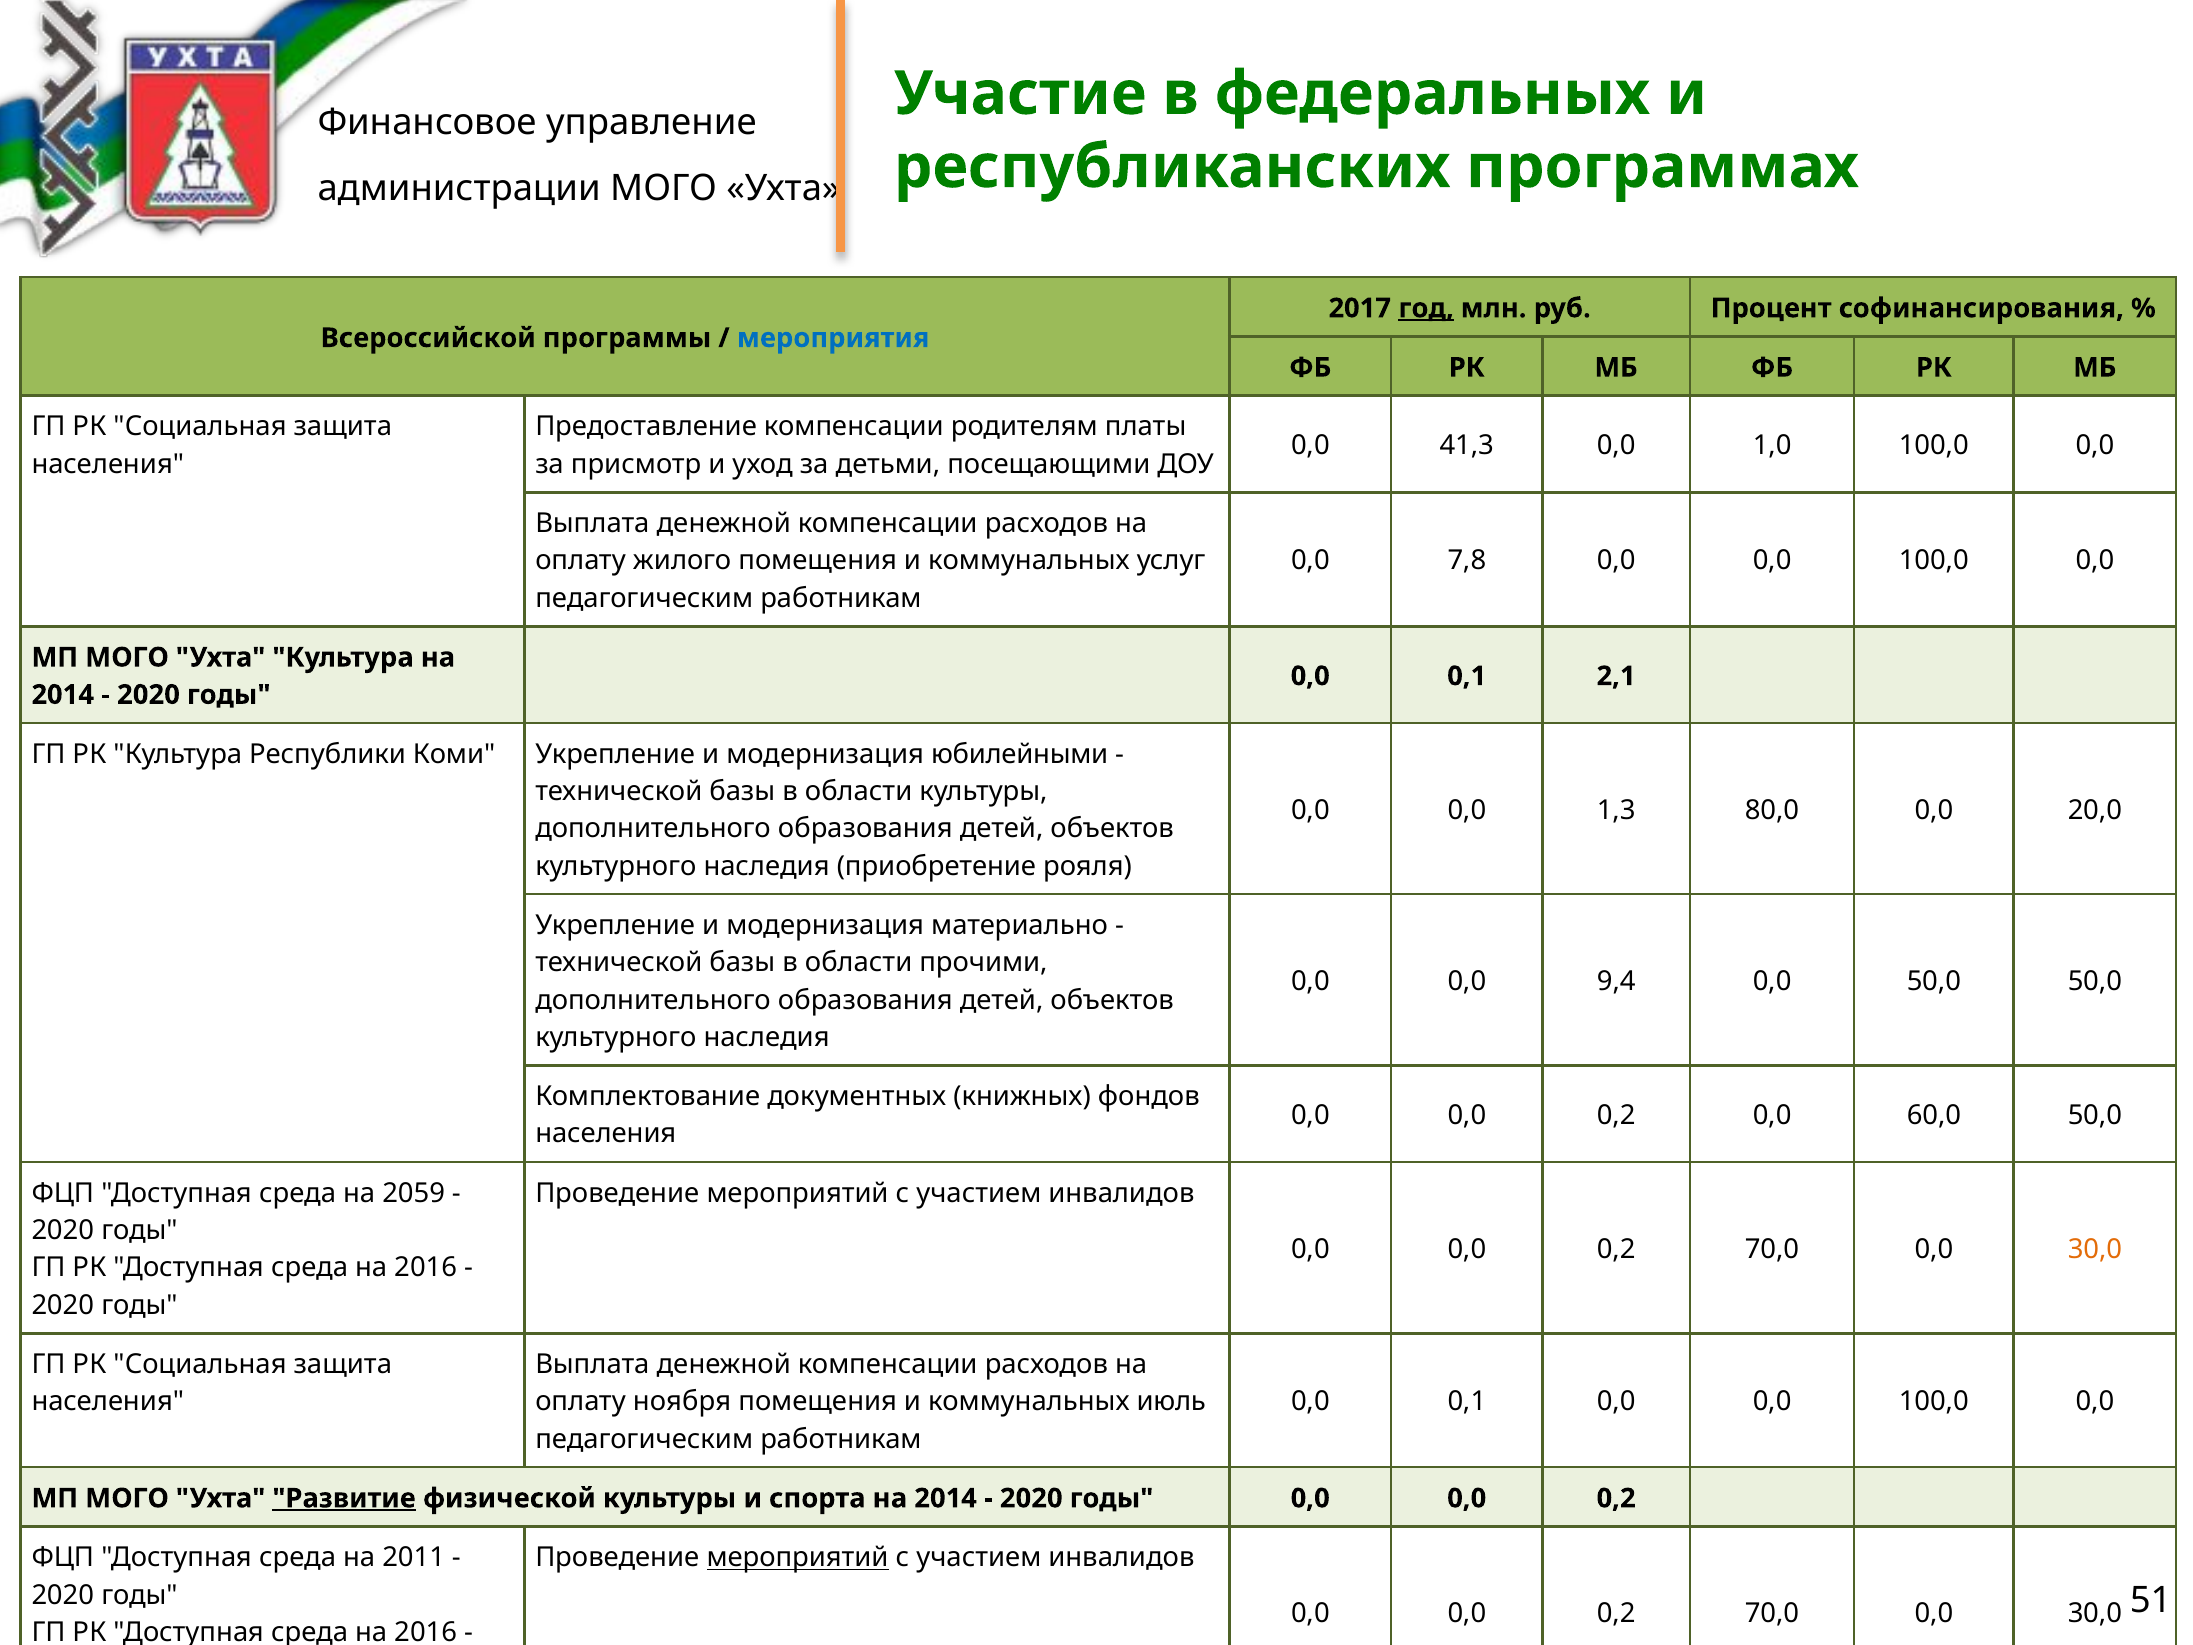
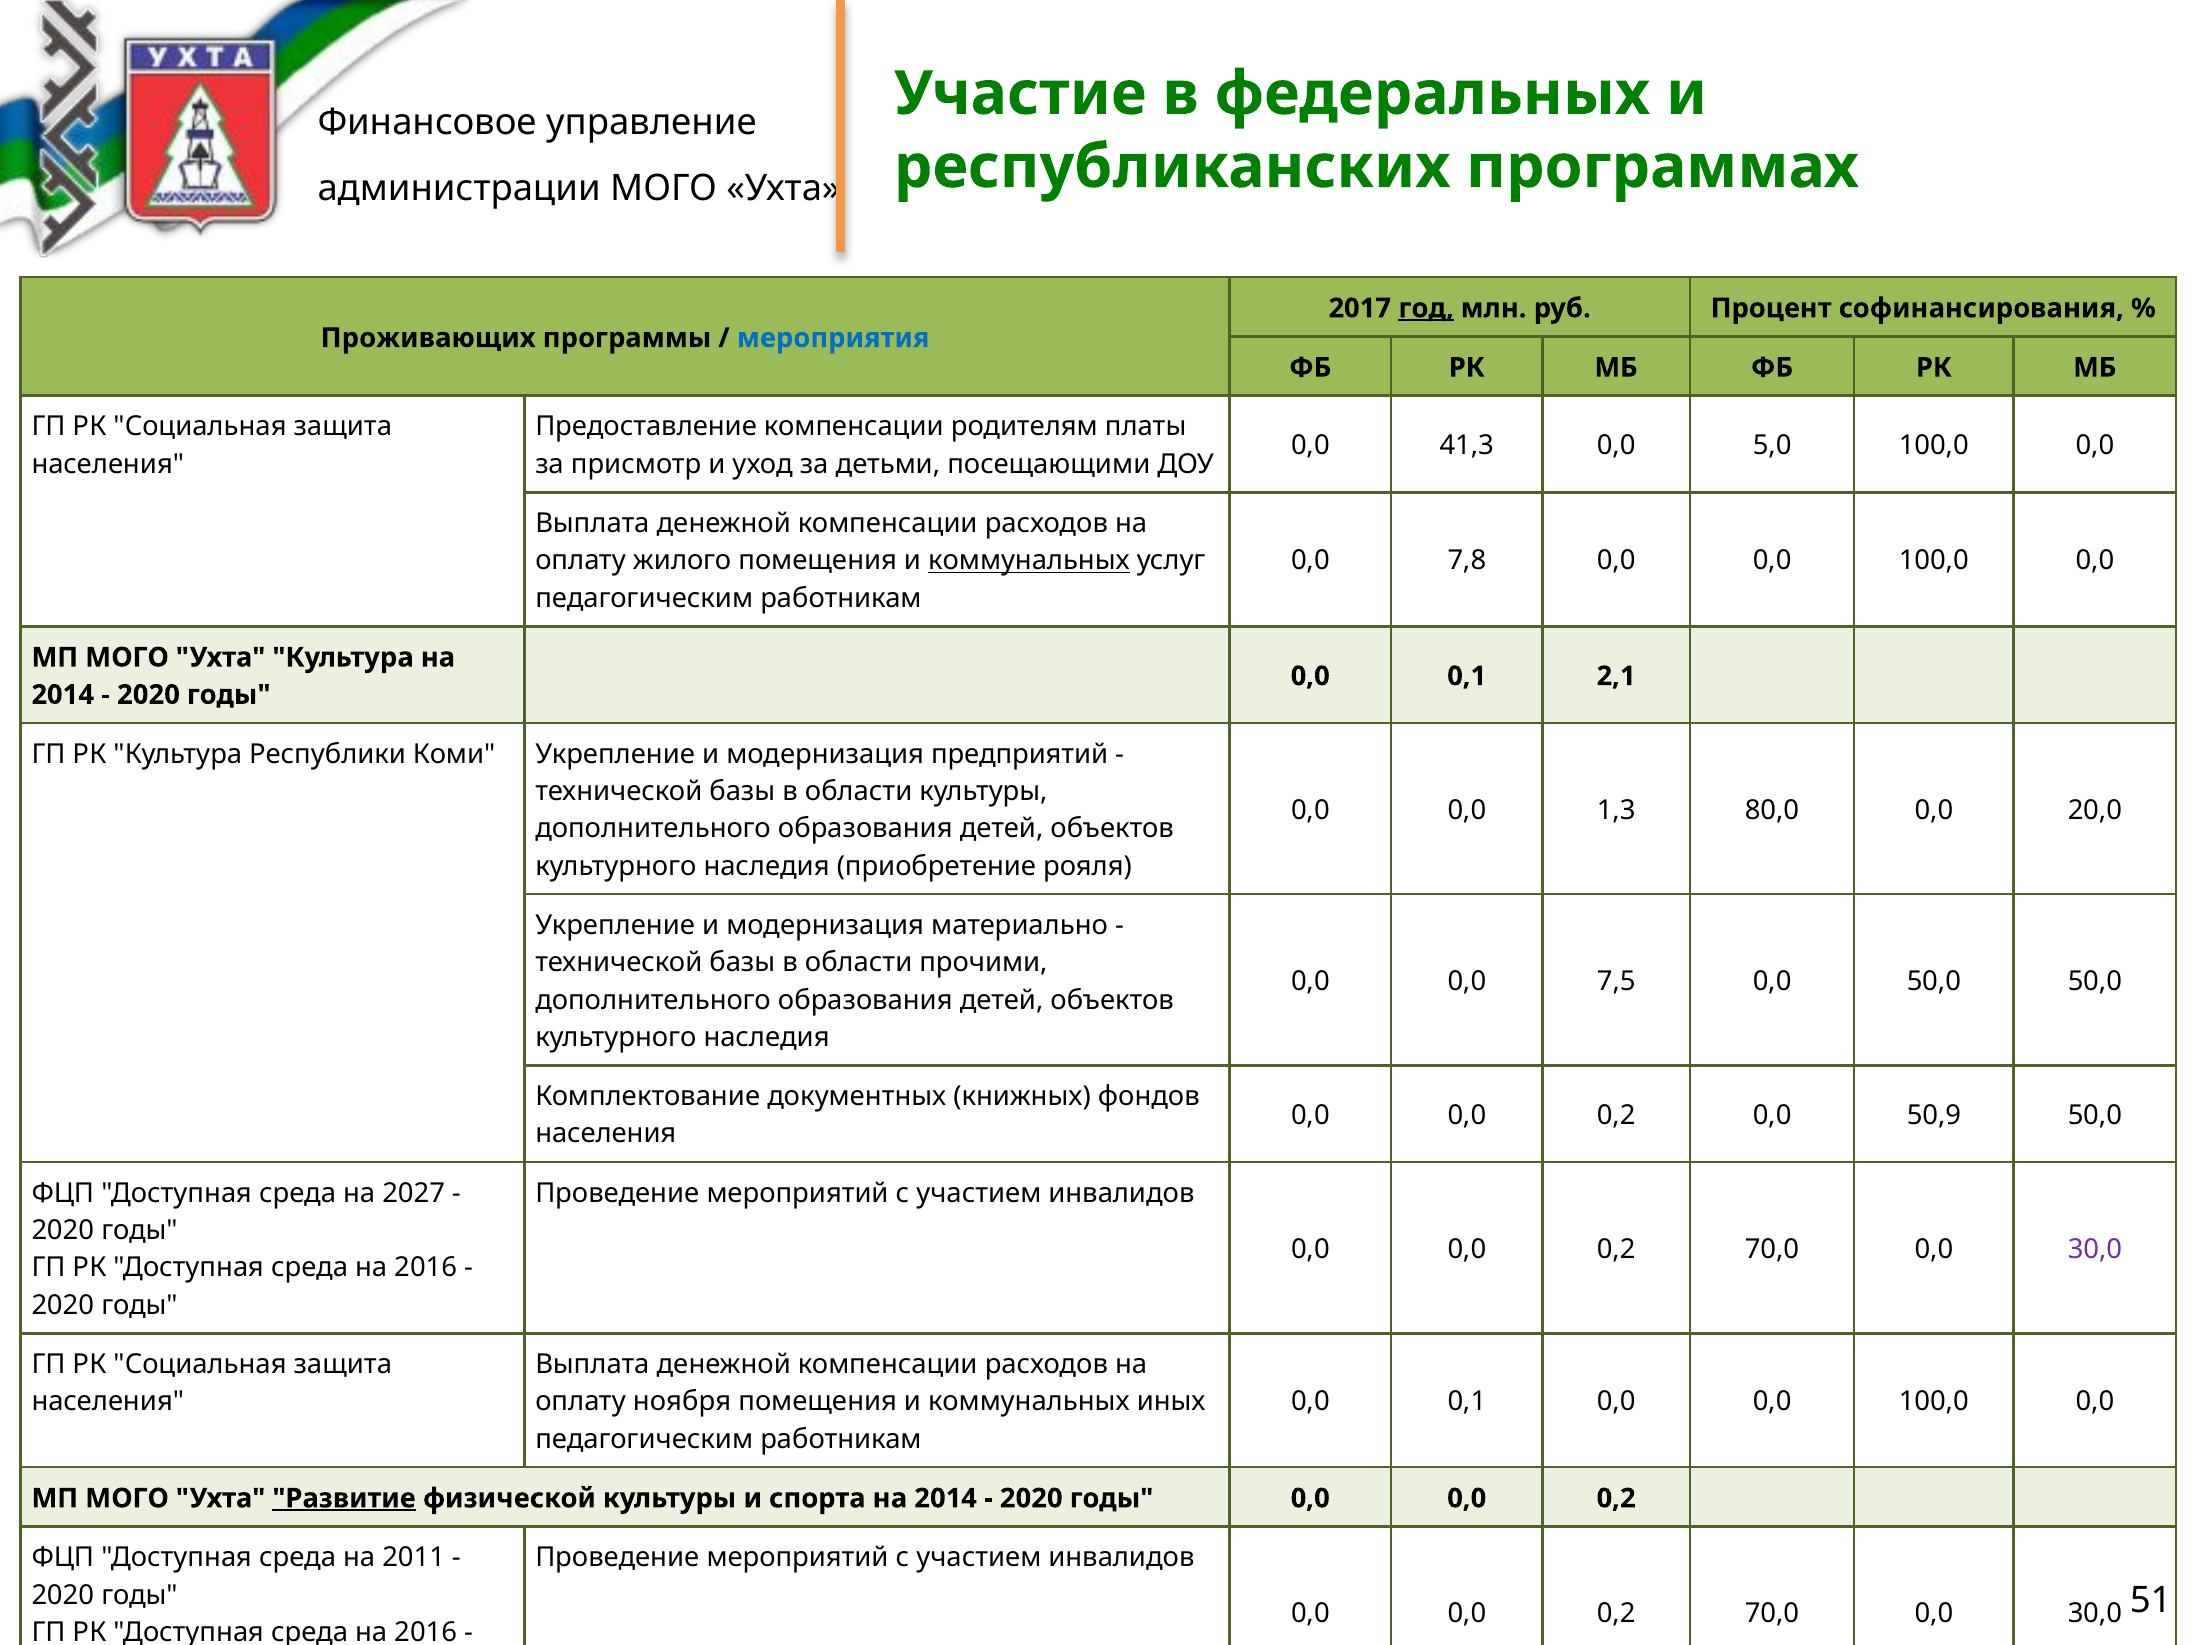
Всероссийской: Всероссийской -> Проживающих (428, 338)
1,0: 1,0 -> 5,0 (1772, 446)
коммунальных underline: none -> present (1029, 561)
юбилейными: юбилейными -> предприятий (1020, 754)
9,4: 9,4 -> 7,5 (1616, 981)
60,0: 60,0 -> 50,9 (1934, 1115)
2059: 2059 -> 2027 (414, 1193)
30,0 colour: orange -> purple (2095, 1249)
июль: июль -> иных (1171, 1402)
мероприятий underline: present -> none (798, 1557)
